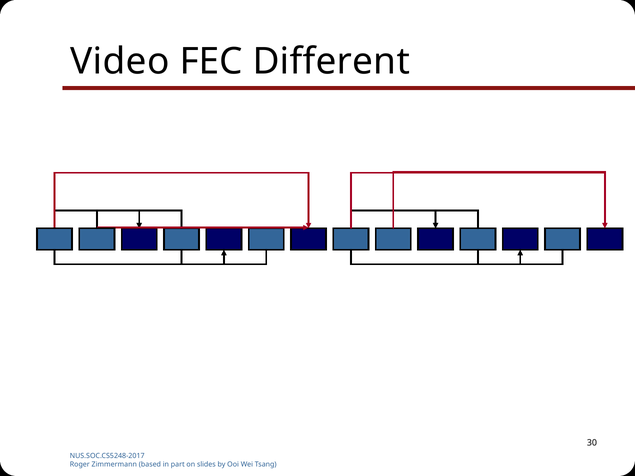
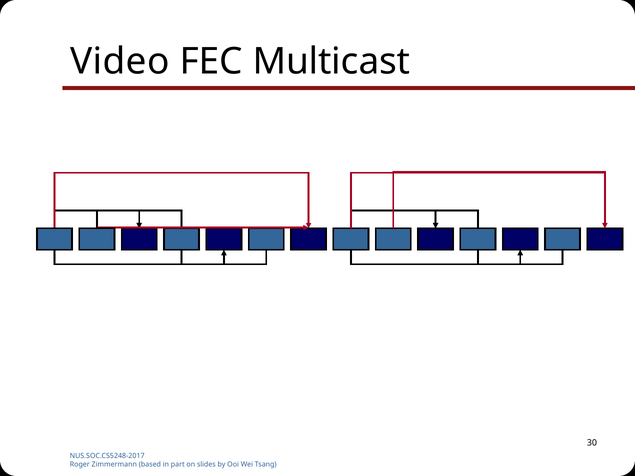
Different: Different -> Multicast (331, 62)
